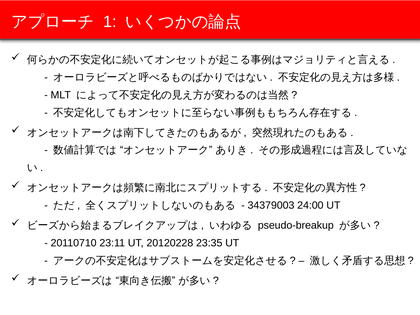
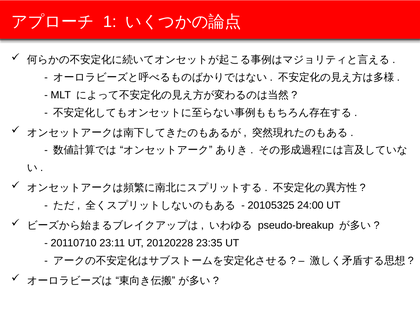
34379003: 34379003 -> 20105325 (271, 205)
